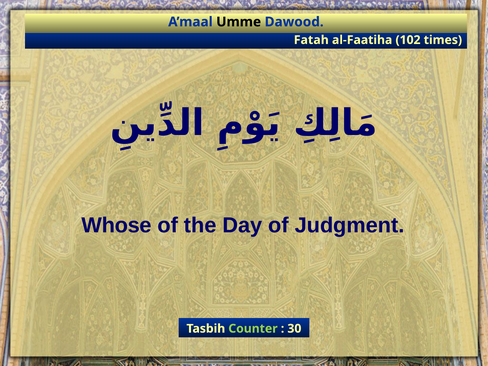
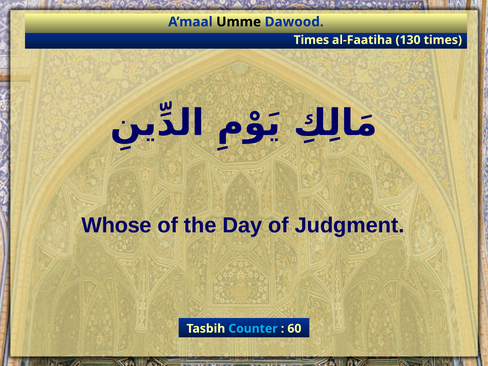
Fatah: Fatah -> Times (311, 40)
102: 102 -> 130 (408, 40)
Counter colour: light green -> light blue (253, 329)
30: 30 -> 60 (294, 329)
